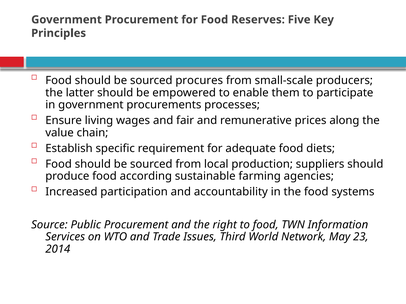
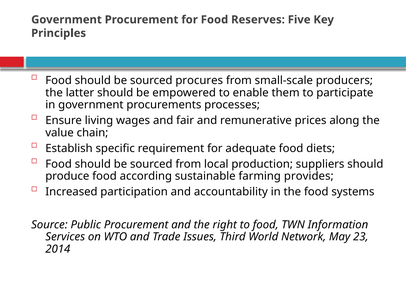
agencies: agencies -> provides (309, 177)
